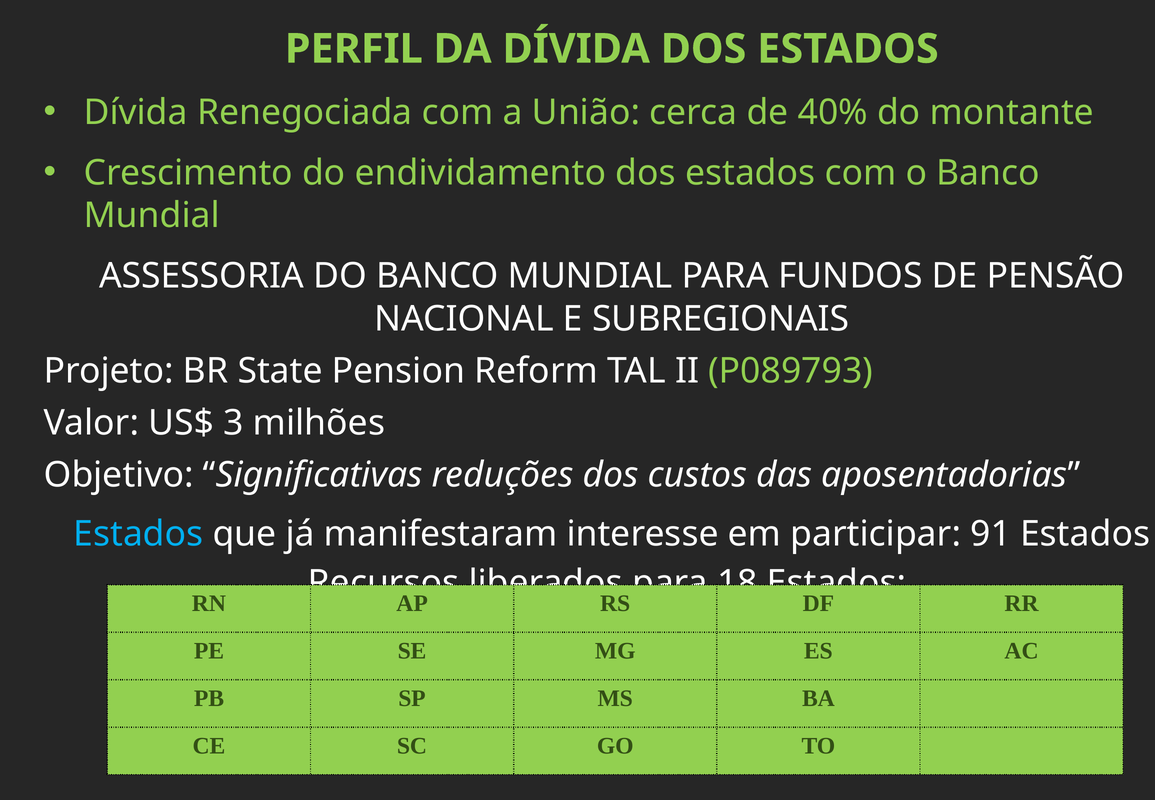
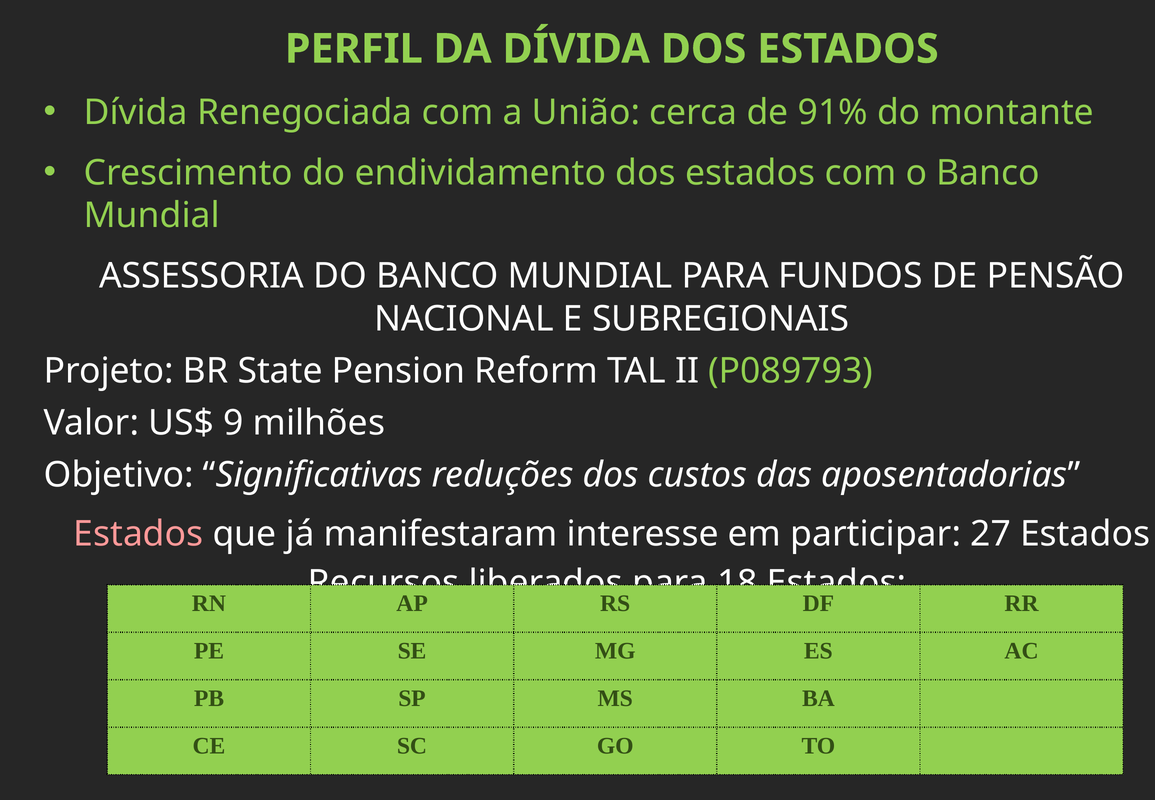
40%: 40% -> 91% (833, 113)
3: 3 -> 9 (234, 423)
Estados colour: light blue -> pink (138, 534)
91: 91 -> 27 (991, 534)
